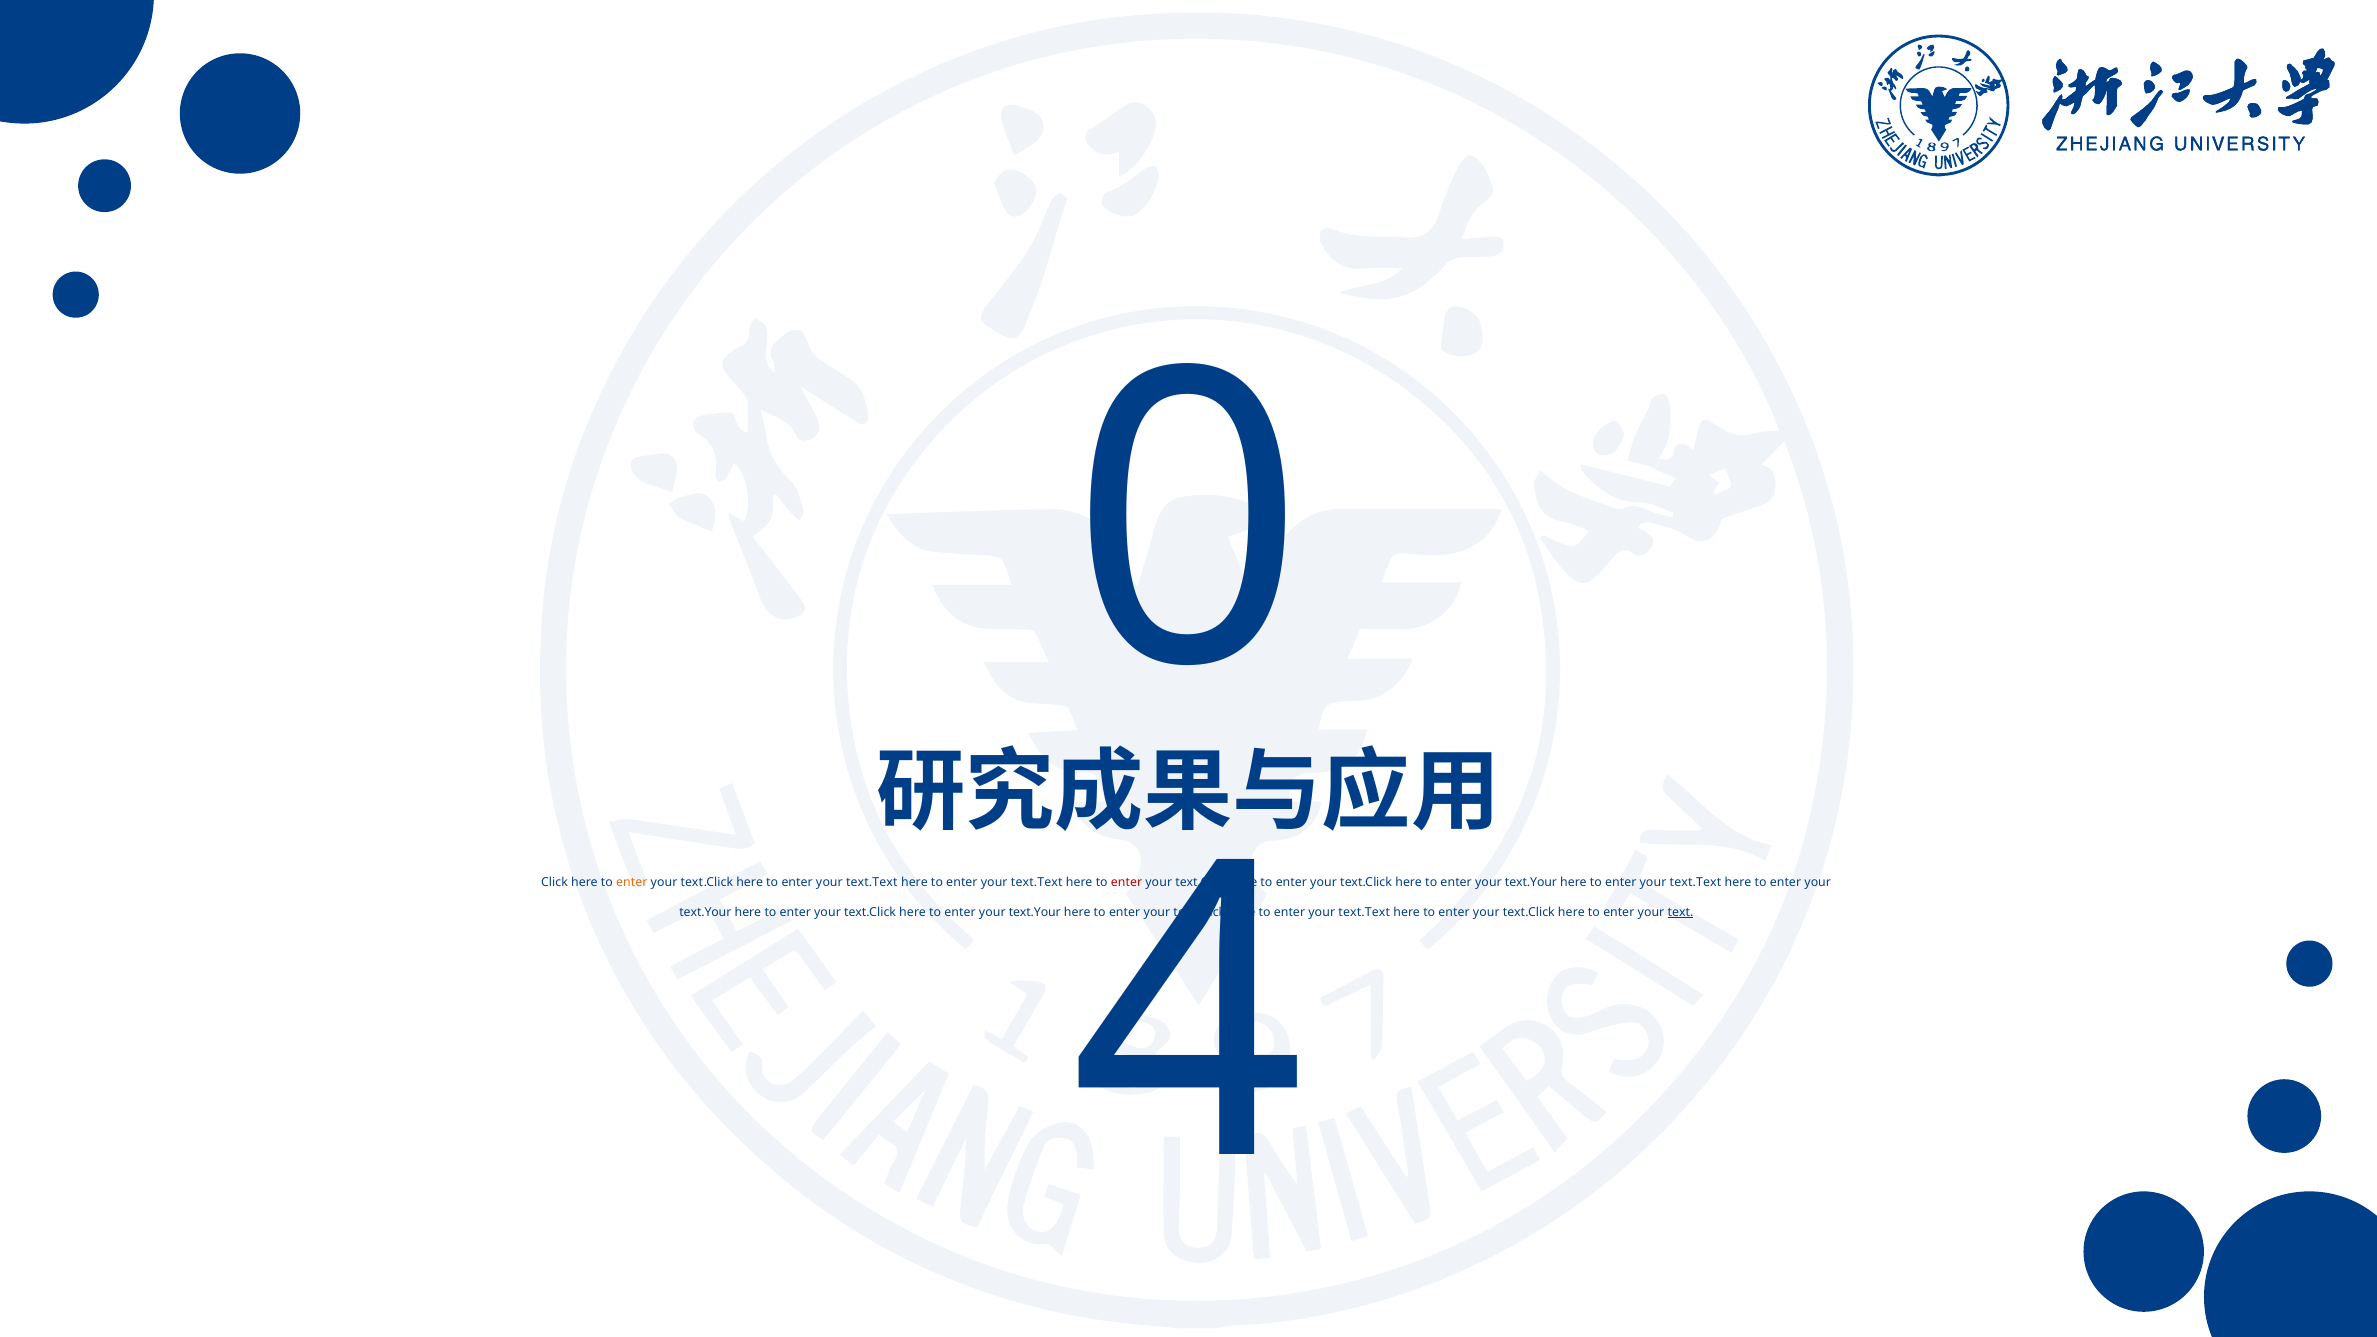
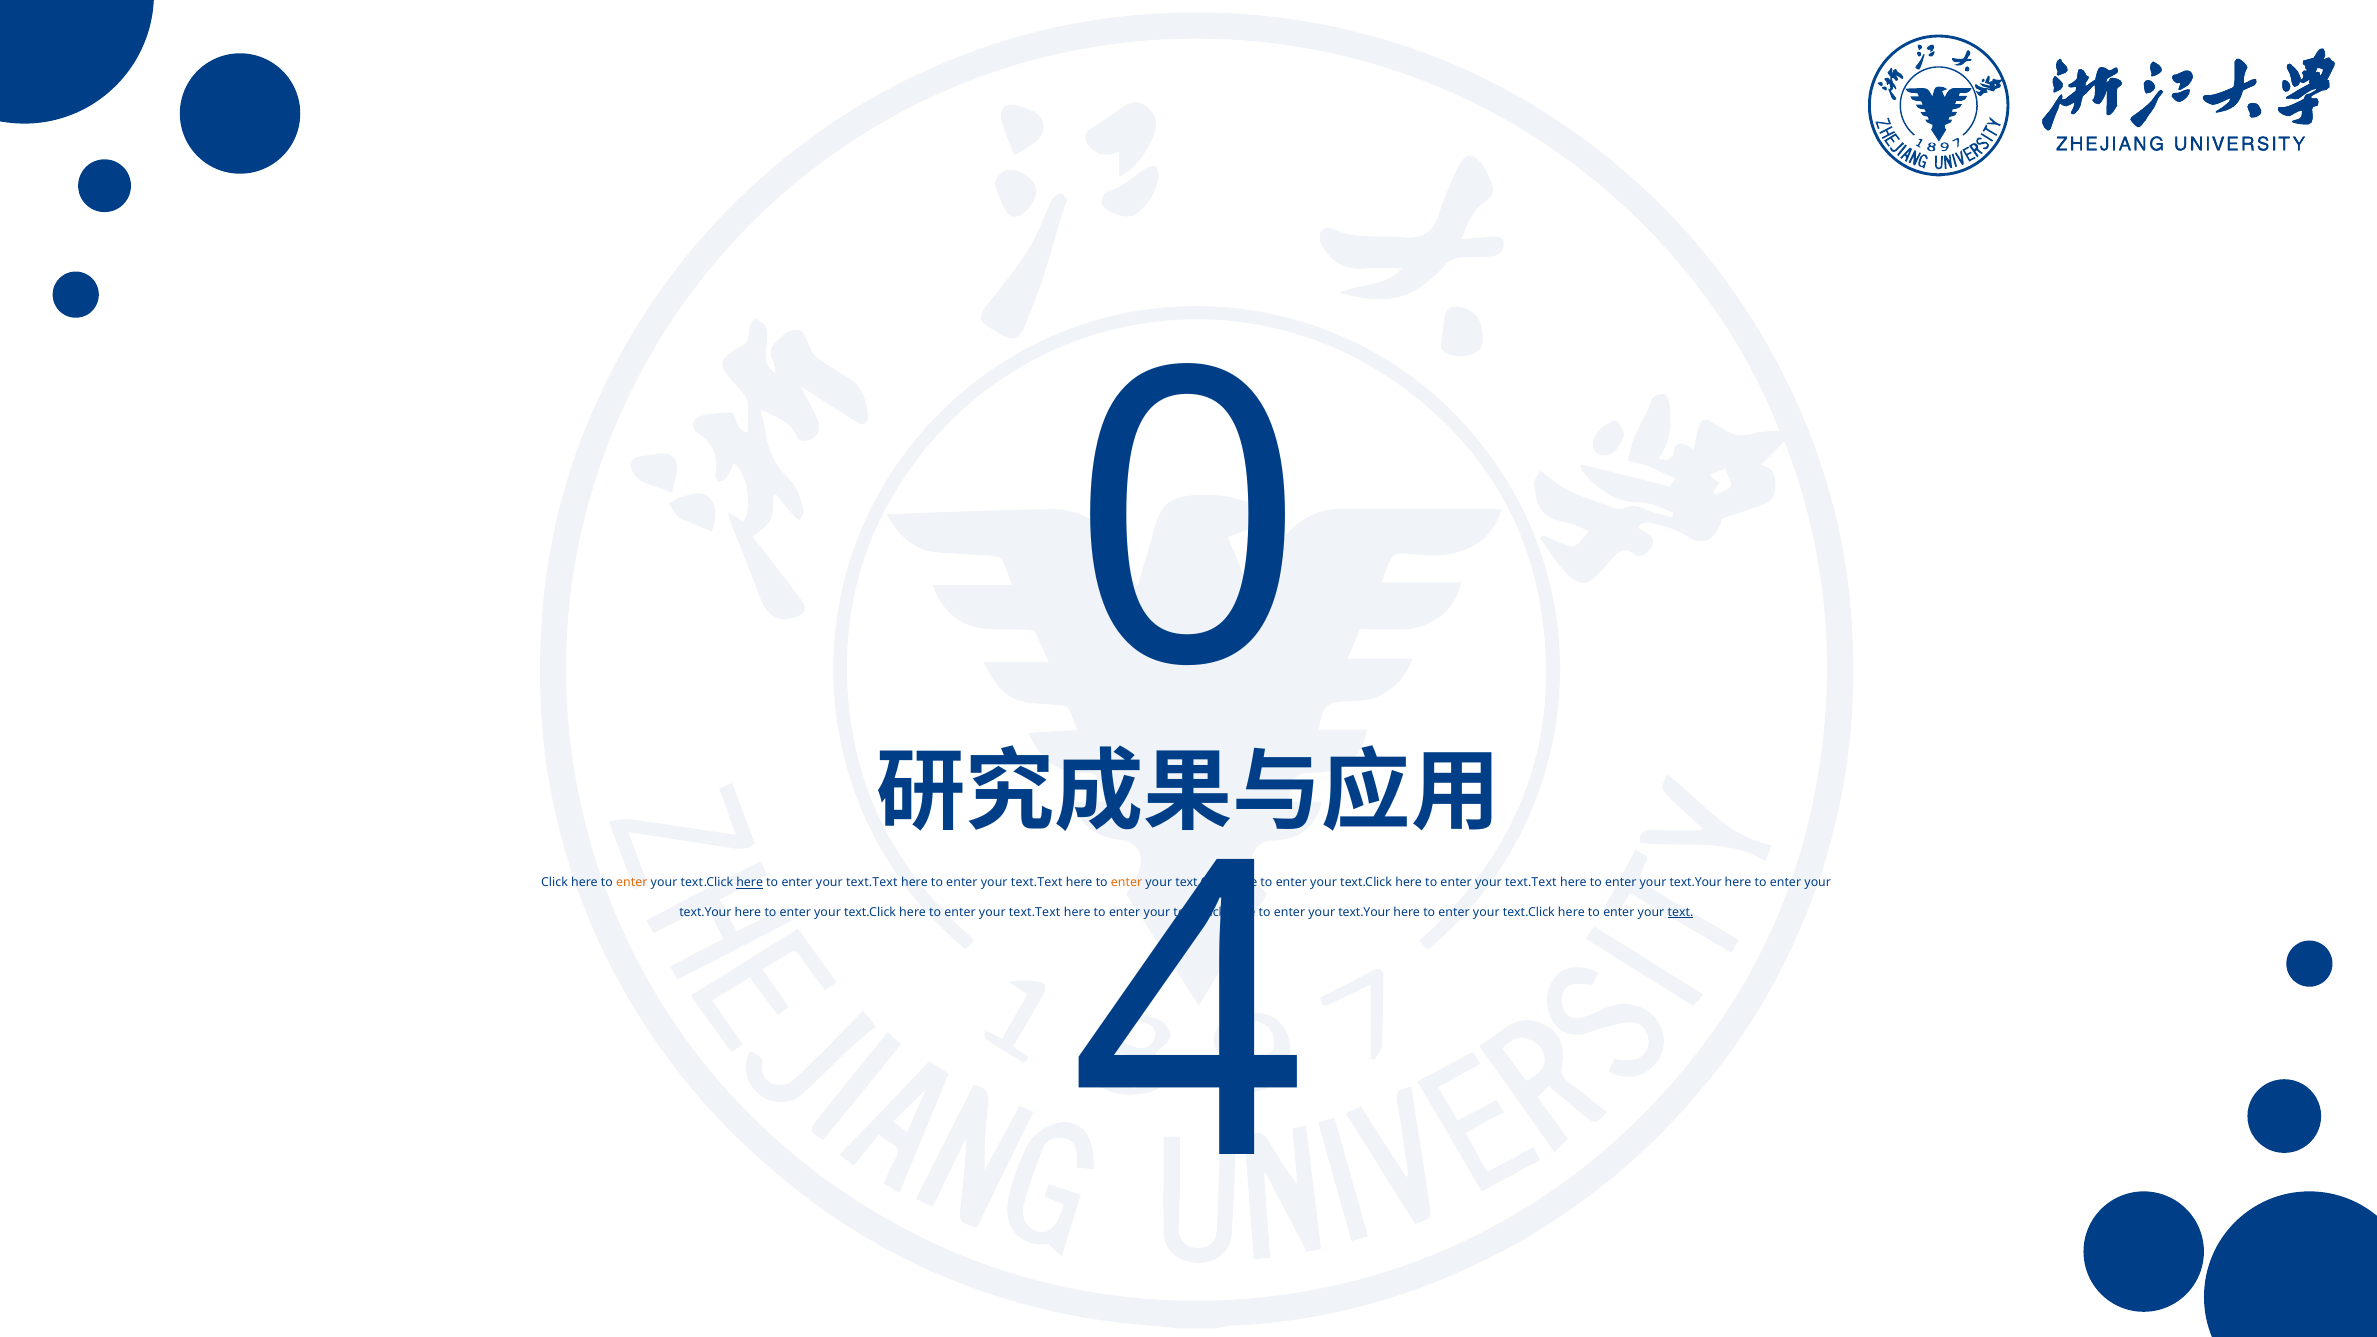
here underline: none -> present (750, 883)
enter colour: red -> orange (1127, 883)
text.Your: text.Your -> text.Text (1531, 883)
text.Text: text.Text -> text.Your (1696, 883)
text.Your: text.Your -> text.Text (1035, 912)
text.Text: text.Text -> text.Your (1364, 912)
